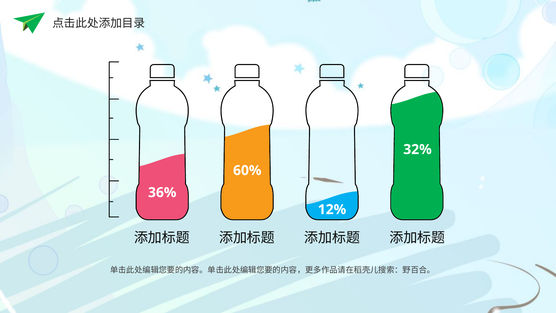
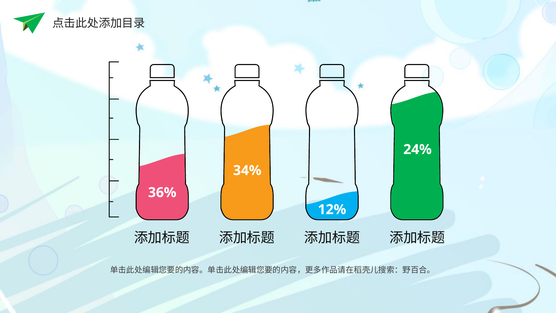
32%: 32% -> 24% (418, 149)
60%: 60% -> 34% (247, 170)
